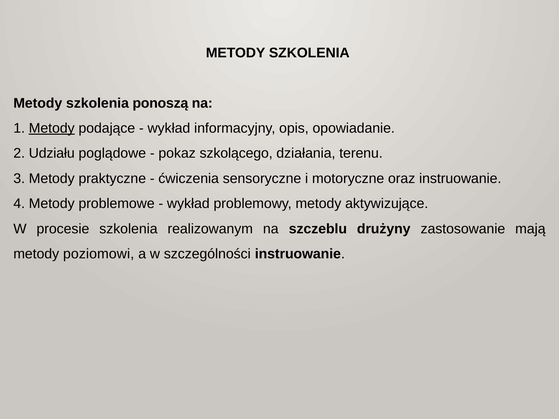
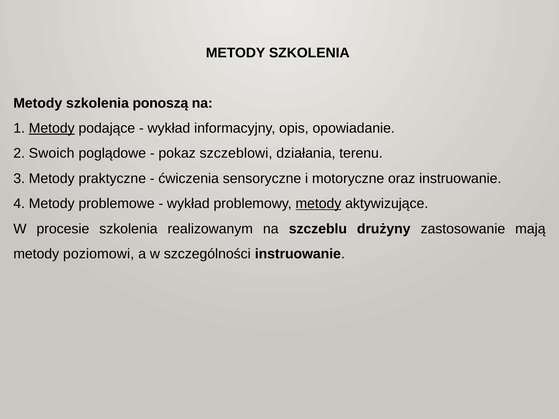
Udziału: Udziału -> Swoich (52, 153)
szkolącego: szkolącego -> szczeblowi (236, 153)
metody underline: none -> present (318, 204)
